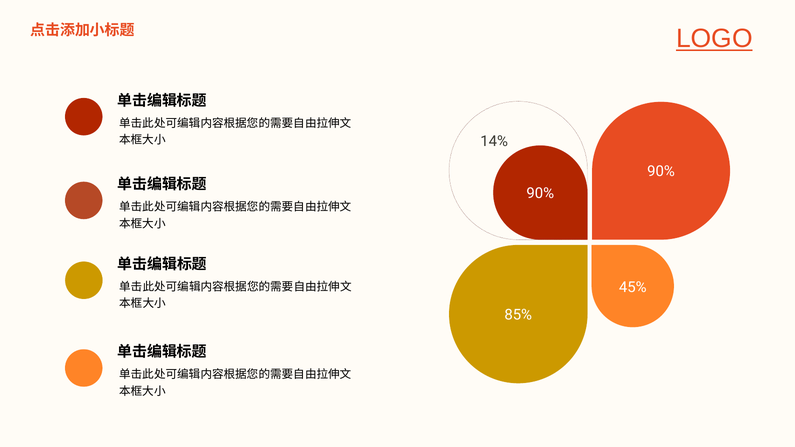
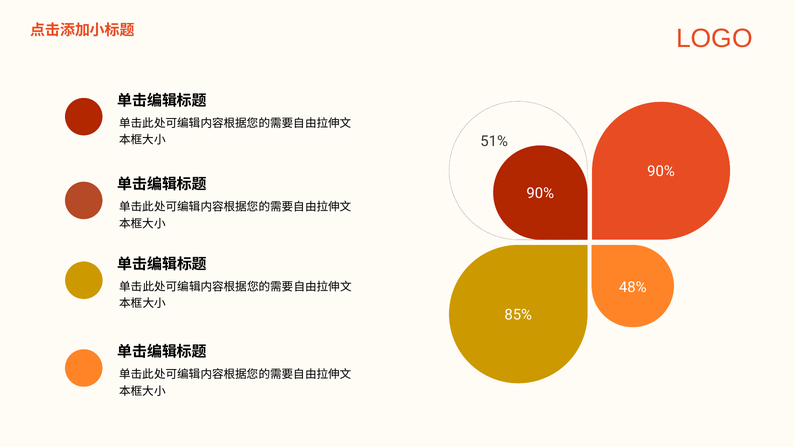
LOGO underline: present -> none (714, 39)
14%: 14% -> 51% (494, 141)
45%: 45% -> 48% (633, 287)
